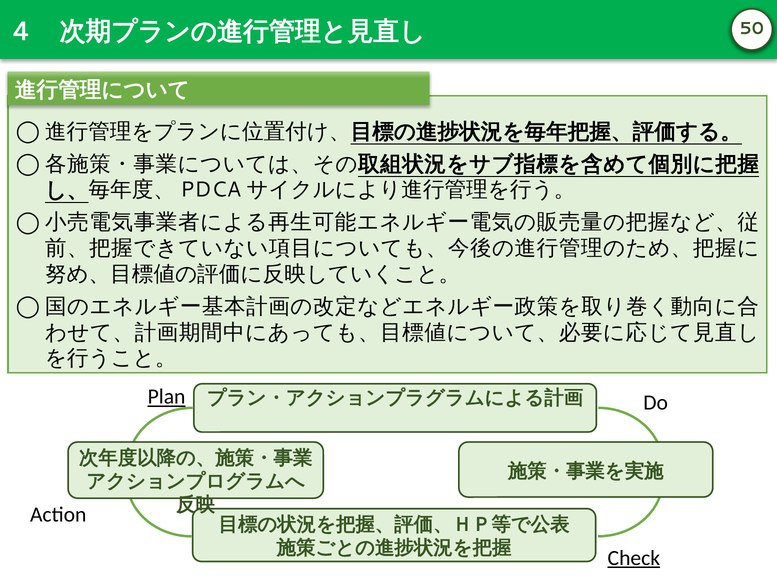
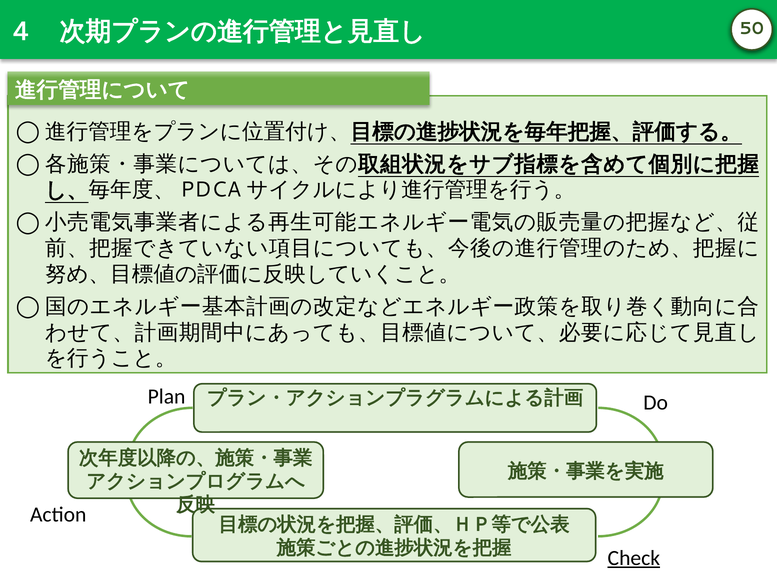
Plan underline: present -> none (167, 397)
